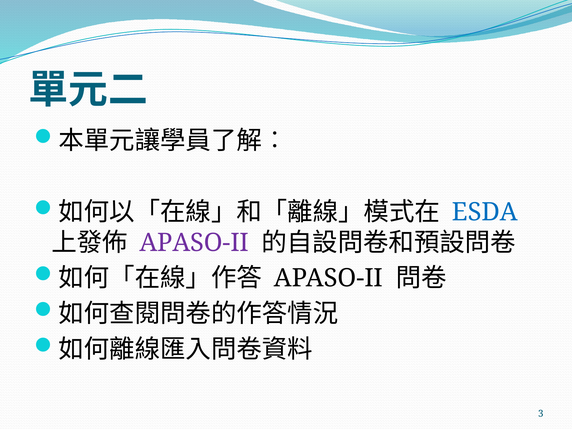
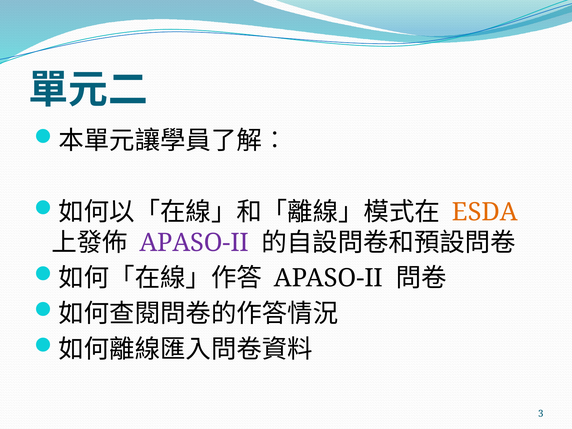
ESDA colour: blue -> orange (485, 212)
